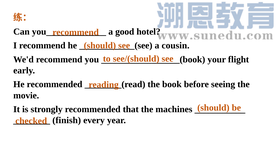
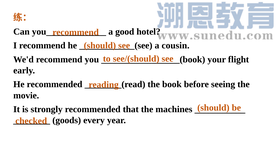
finish: finish -> goods (67, 120)
